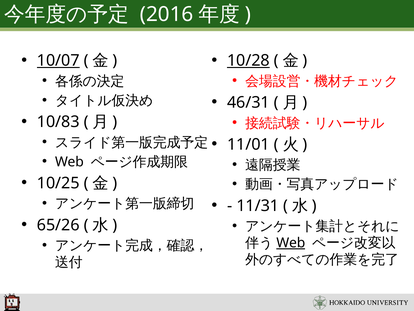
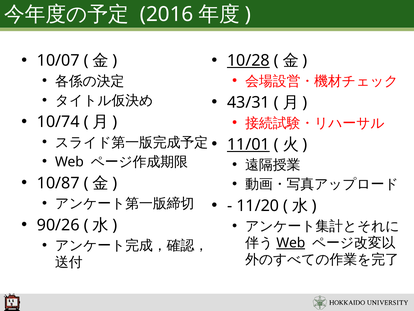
10/07 underline: present -> none (58, 61)
46/31: 46/31 -> 43/31 (248, 102)
10/83: 10/83 -> 10/74 (58, 122)
11/01 underline: none -> present (248, 144)
10/25: 10/25 -> 10/87 (58, 183)
11/31: 11/31 -> 11/20 (258, 205)
65/26: 65/26 -> 90/26 (58, 225)
